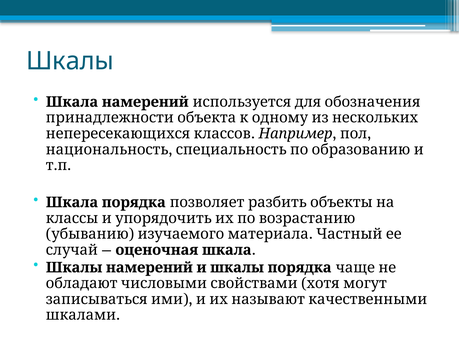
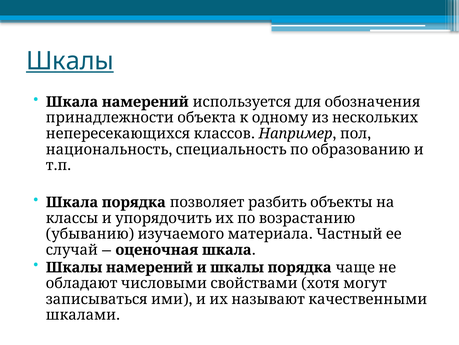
Шкалы underline: none -> present (70, 61)
